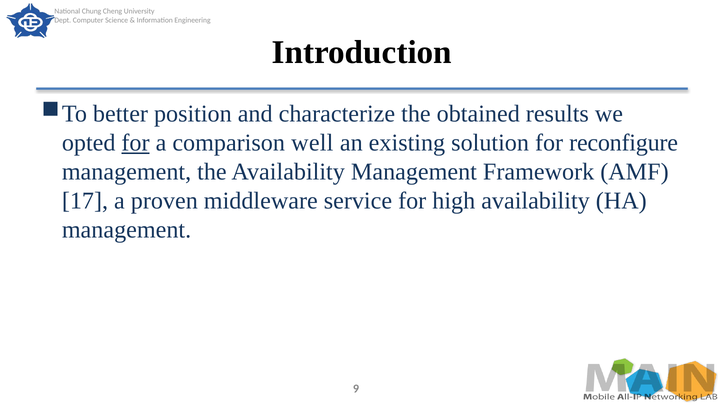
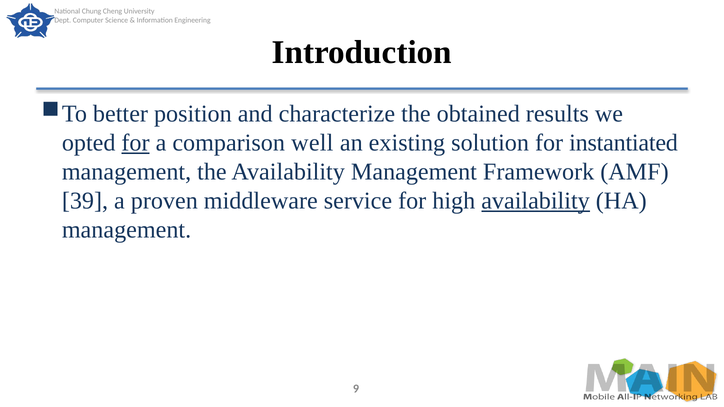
reconfigure: reconfigure -> instantiated (624, 143)
17: 17 -> 39 (85, 201)
availability underline: none -> present (536, 201)
